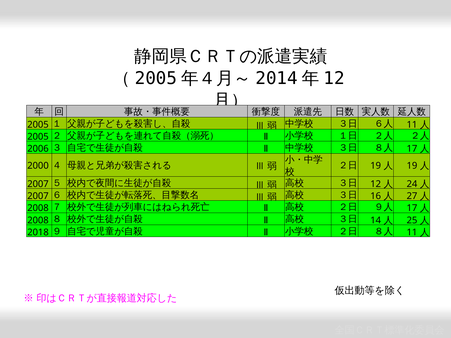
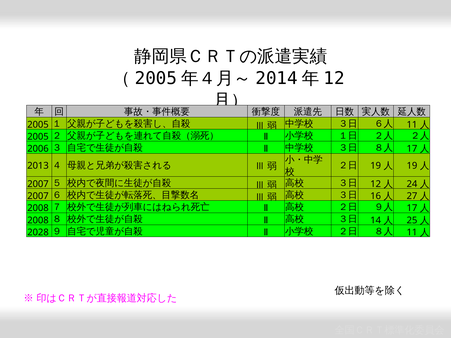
2000: 2000 -> 2013 (38, 166)
2018: 2018 -> 2028 (38, 232)
